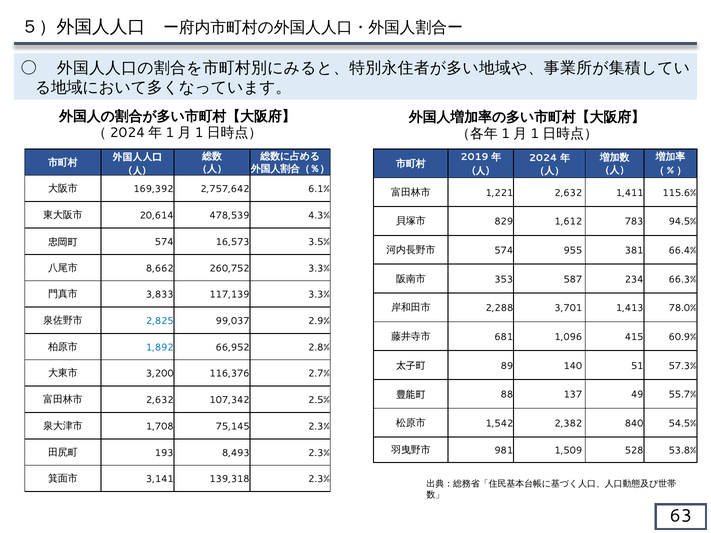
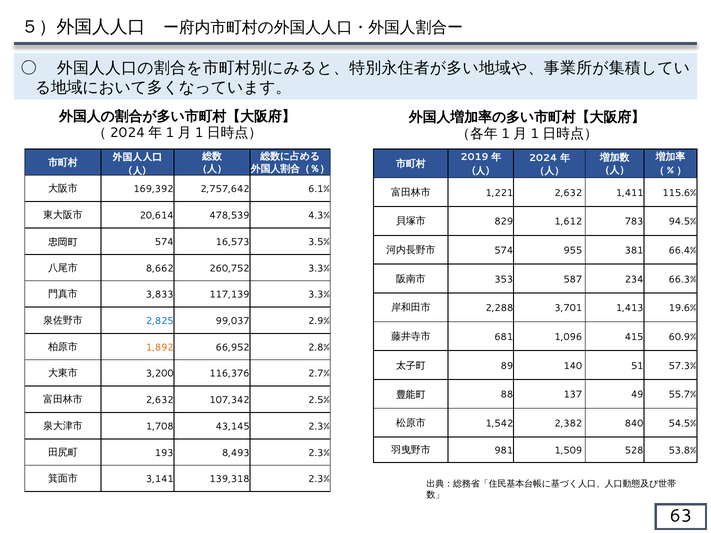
78.0%: 78.0% -> 19.6% (683, 308)
1,892 colour: blue -> orange (160, 348)
75,145: 75,145 -> 43,145 (233, 427)
